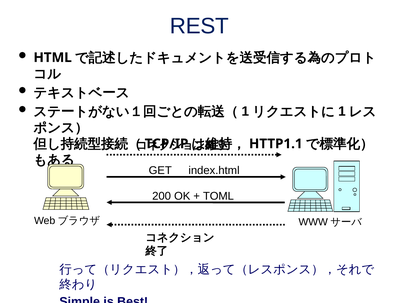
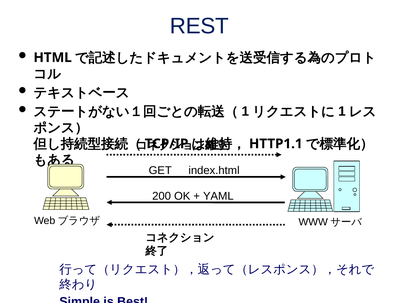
TOML: TOML -> YAML (218, 196)
